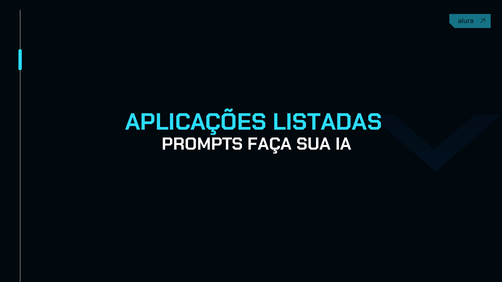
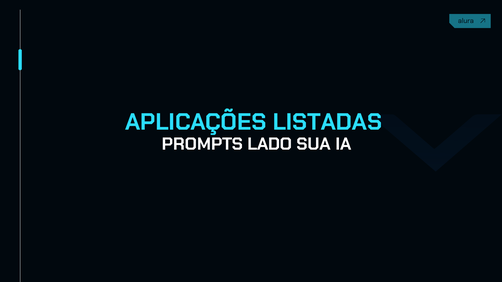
FAÇA: FAÇA -> LADO (270, 144)
